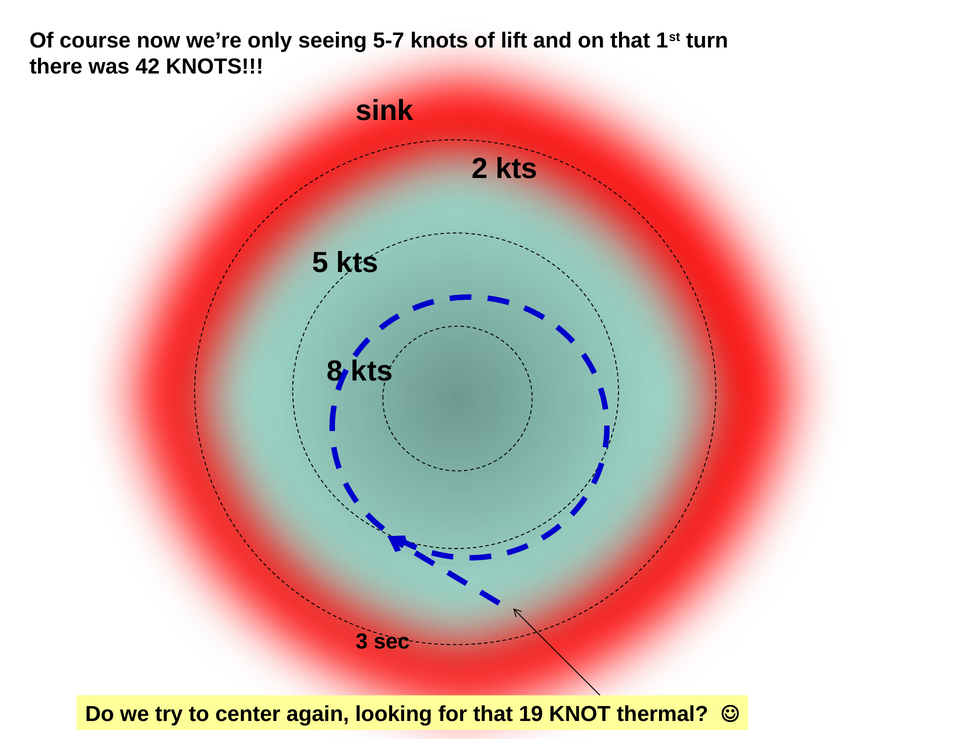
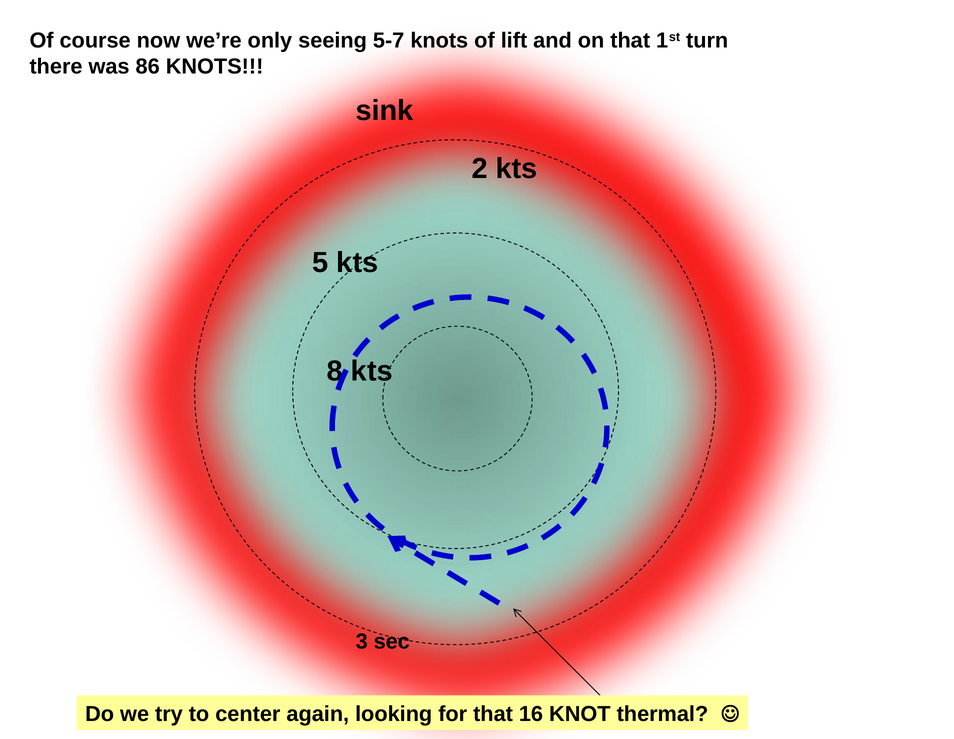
42: 42 -> 86 (148, 67)
19: 19 -> 16 (531, 714)
